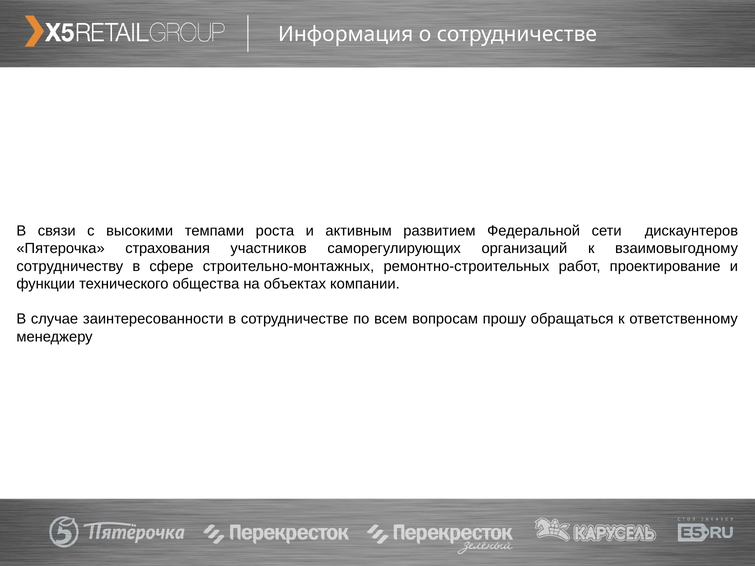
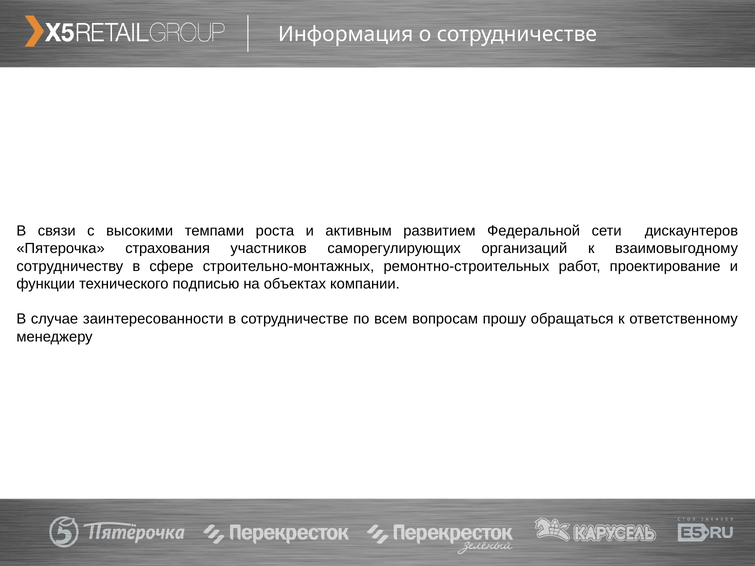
общества: общества -> подписью (206, 284)
